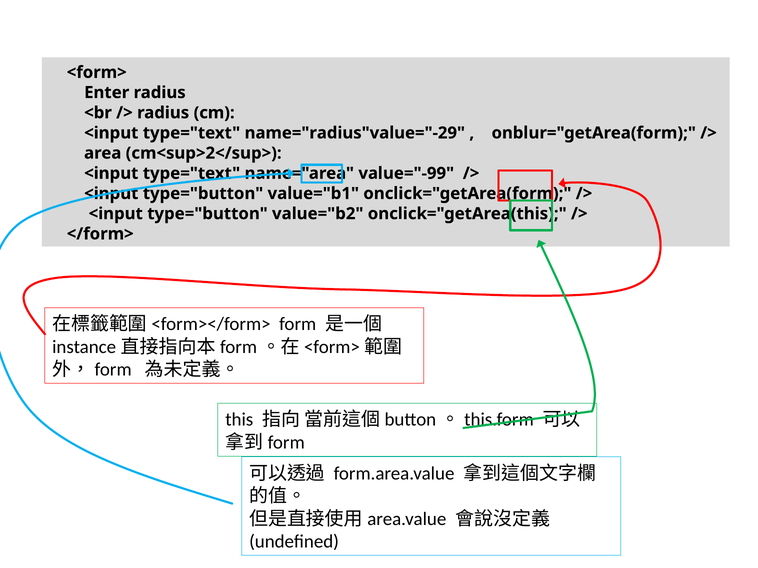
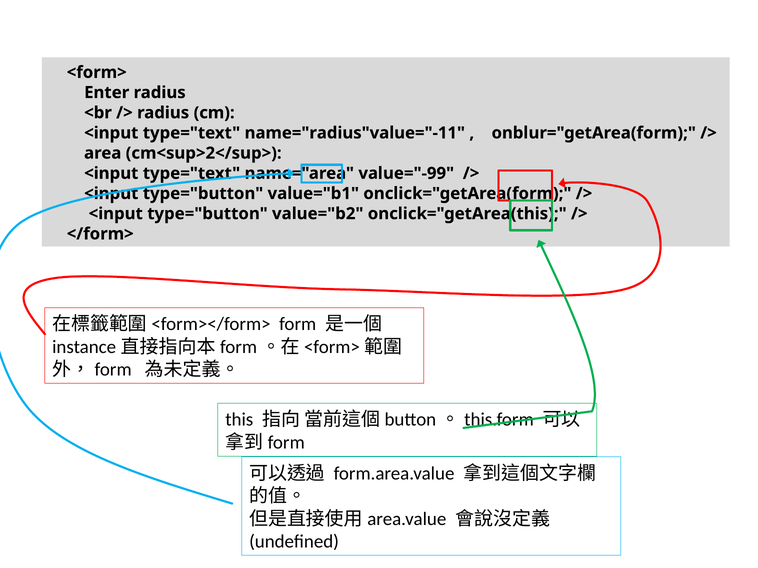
name="radius"value="-29: name="radius"value="-29 -> name="radius"value="-11 (355, 133)
